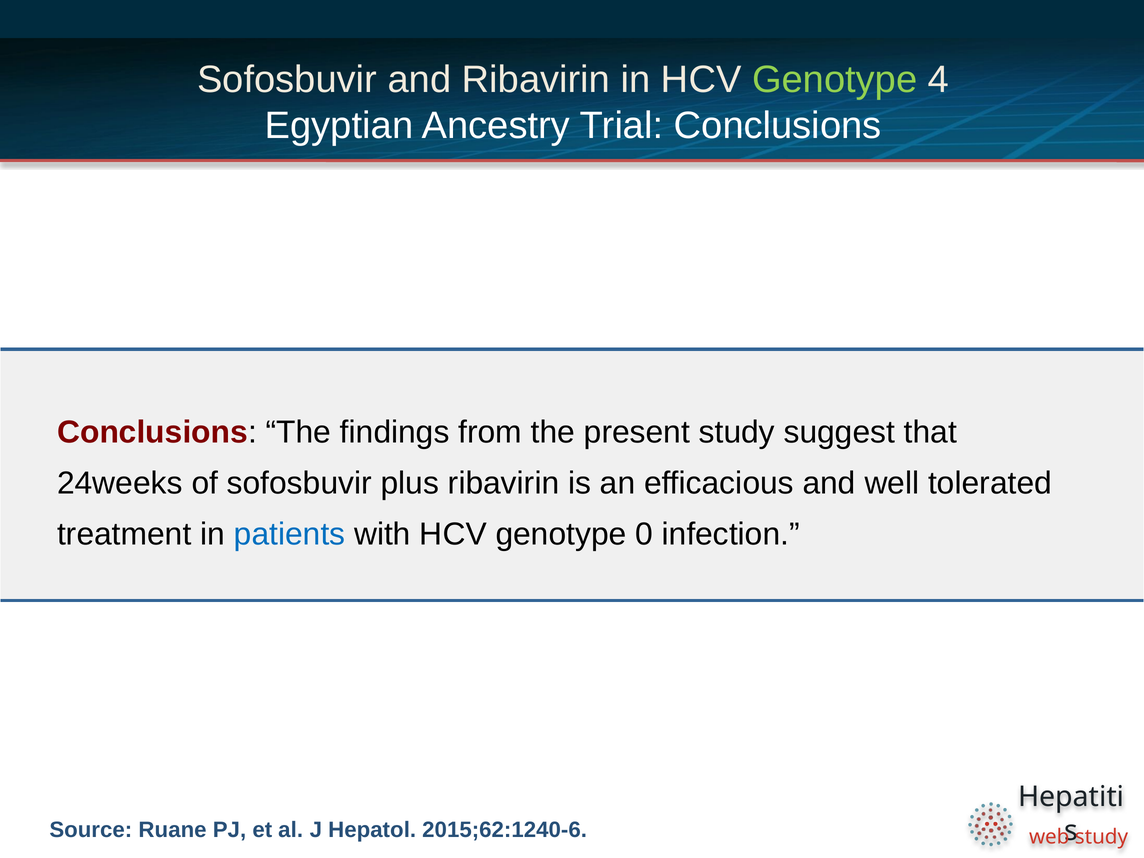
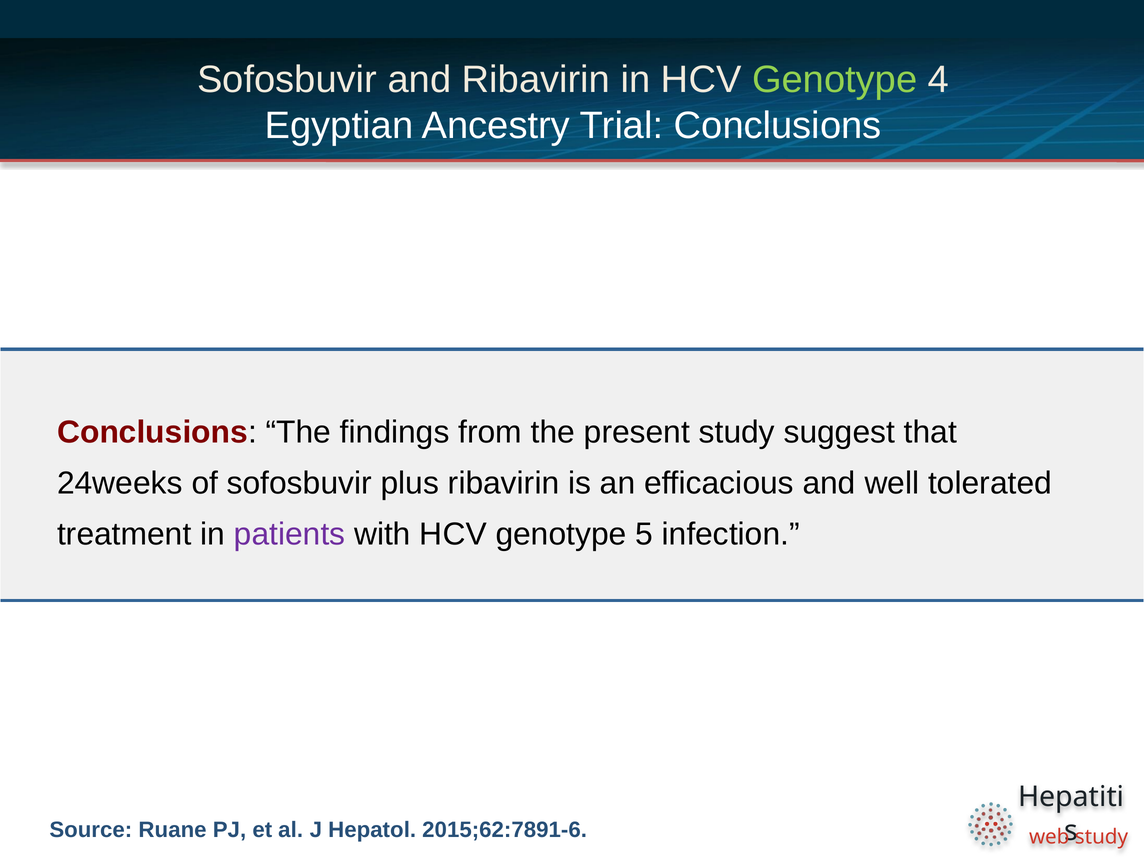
patients colour: blue -> purple (290, 534)
0: 0 -> 5 (644, 534)
2015;62:1240-6: 2015;62:1240-6 -> 2015;62:7891-6 (505, 830)
